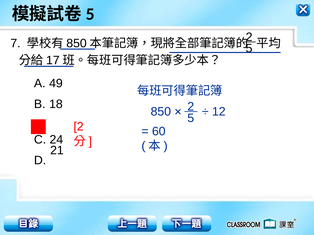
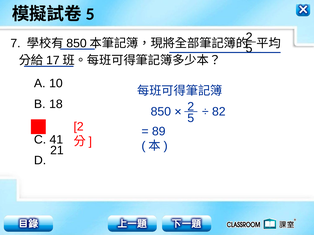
49: 49 -> 10 (56, 84)
12: 12 -> 82 (219, 112)
60: 60 -> 89 (159, 132)
24: 24 -> 41 (56, 140)
